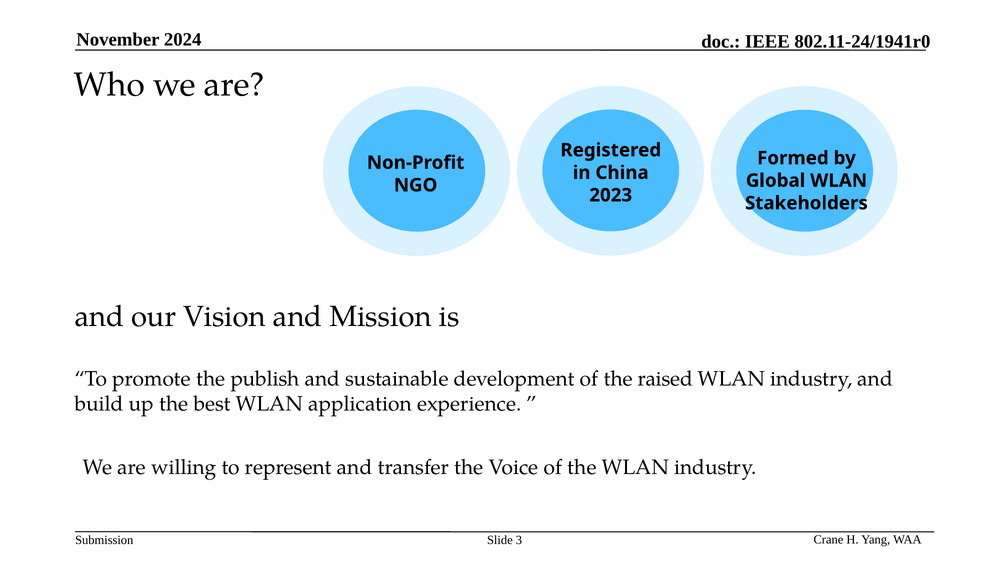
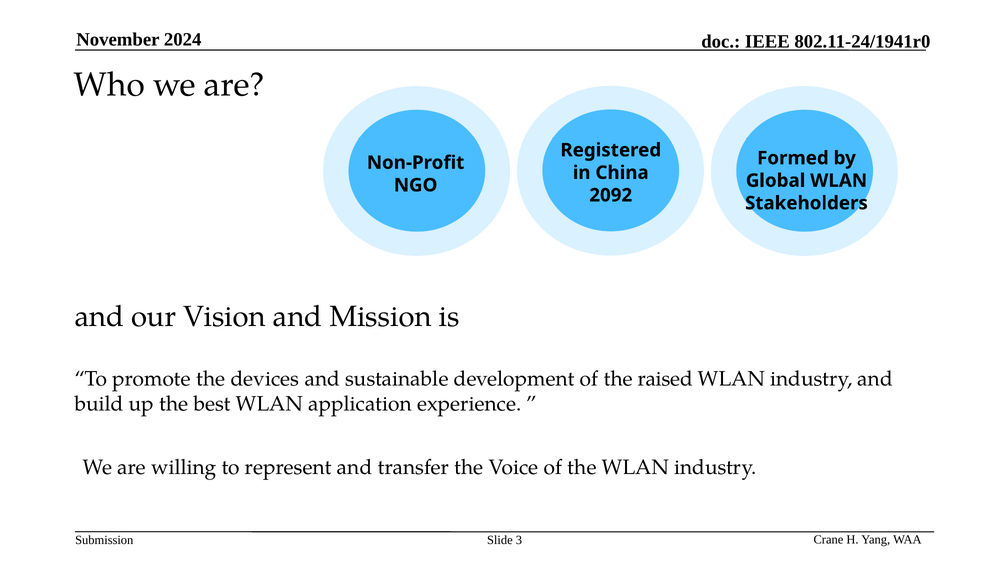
2023: 2023 -> 2092 (611, 195)
publish: publish -> devices (265, 379)
